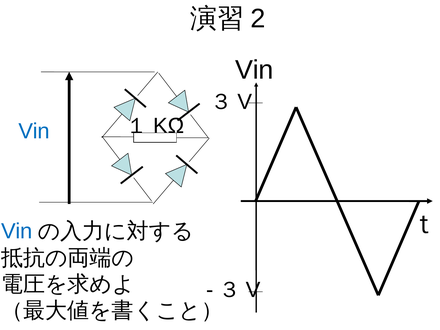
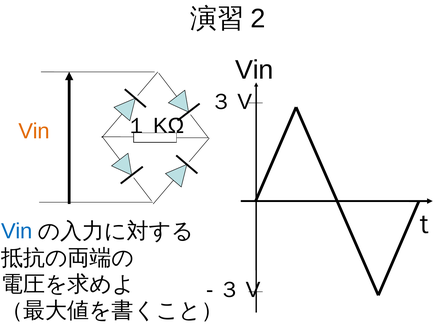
Vin colour: blue -> orange (34, 131)
